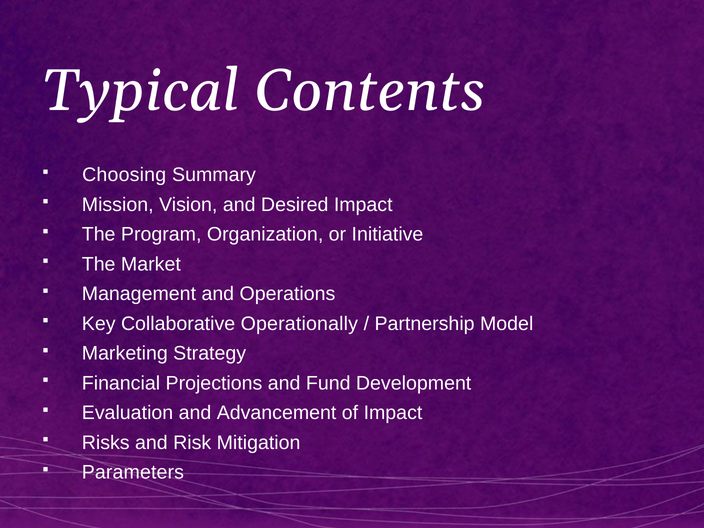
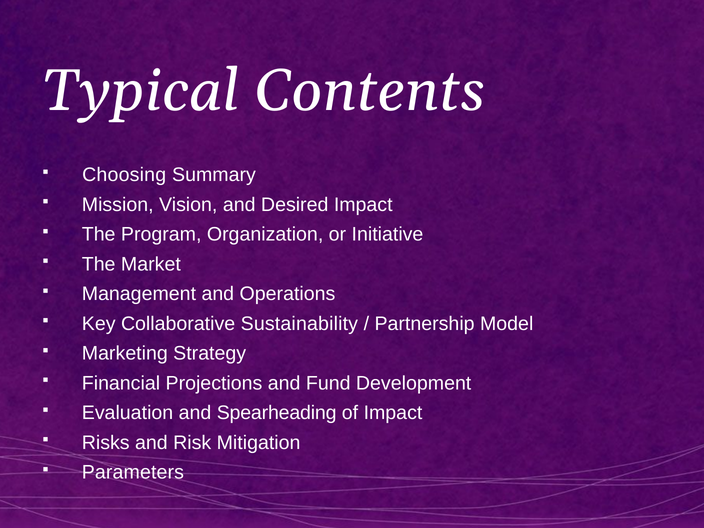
Operationally: Operationally -> Sustainability (299, 324)
Advancement: Advancement -> Spearheading (277, 413)
